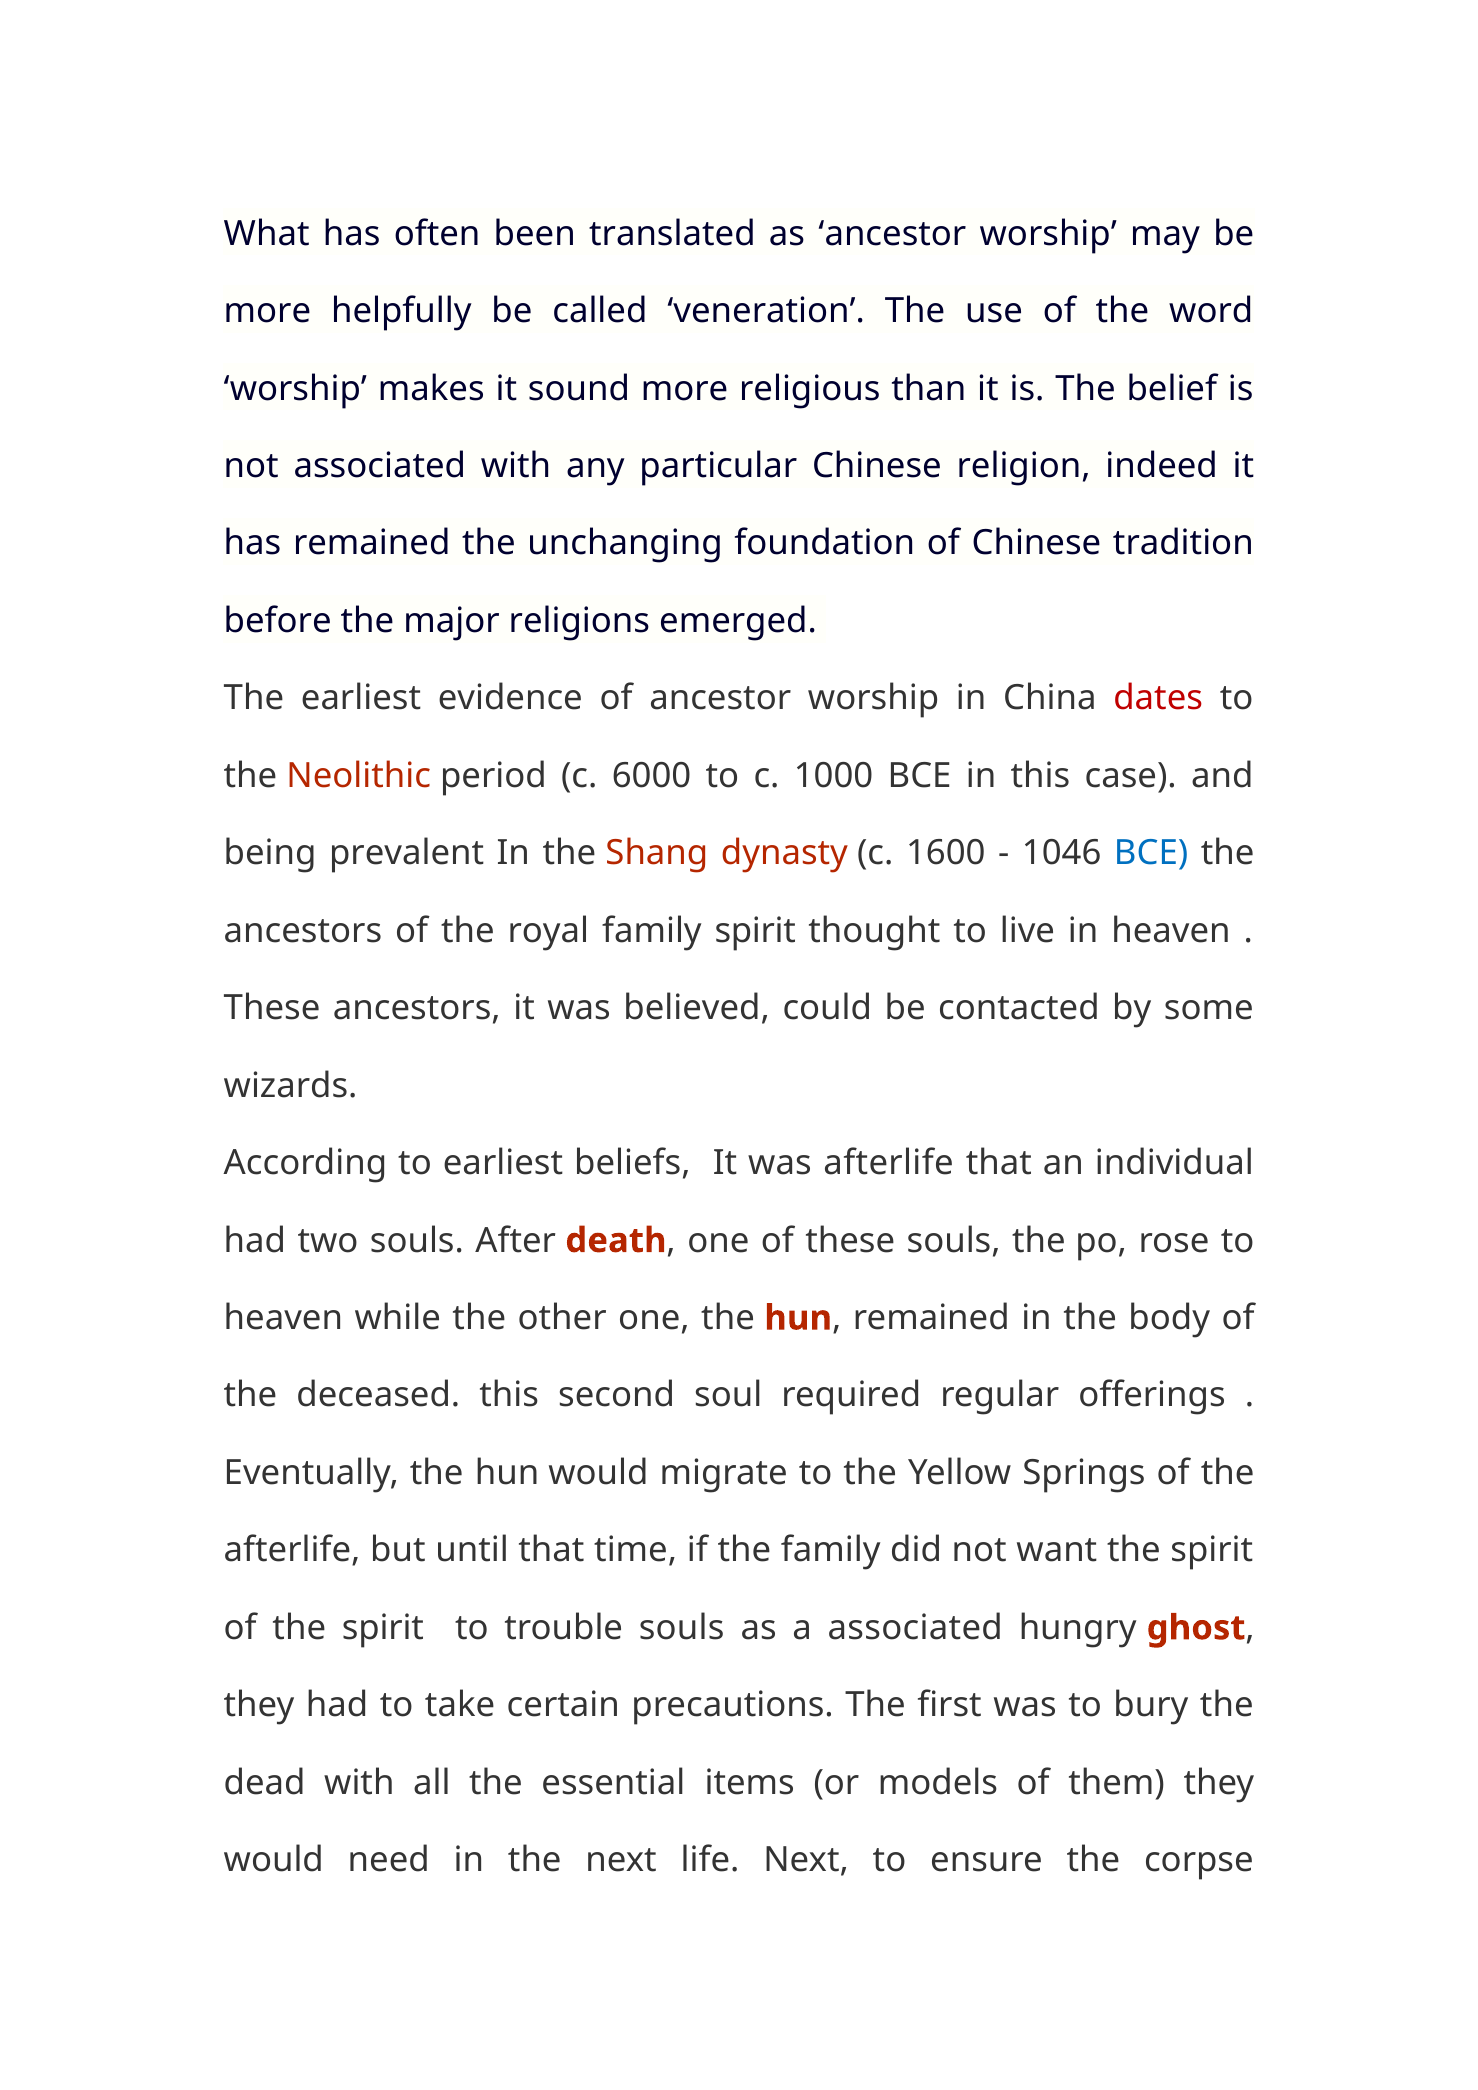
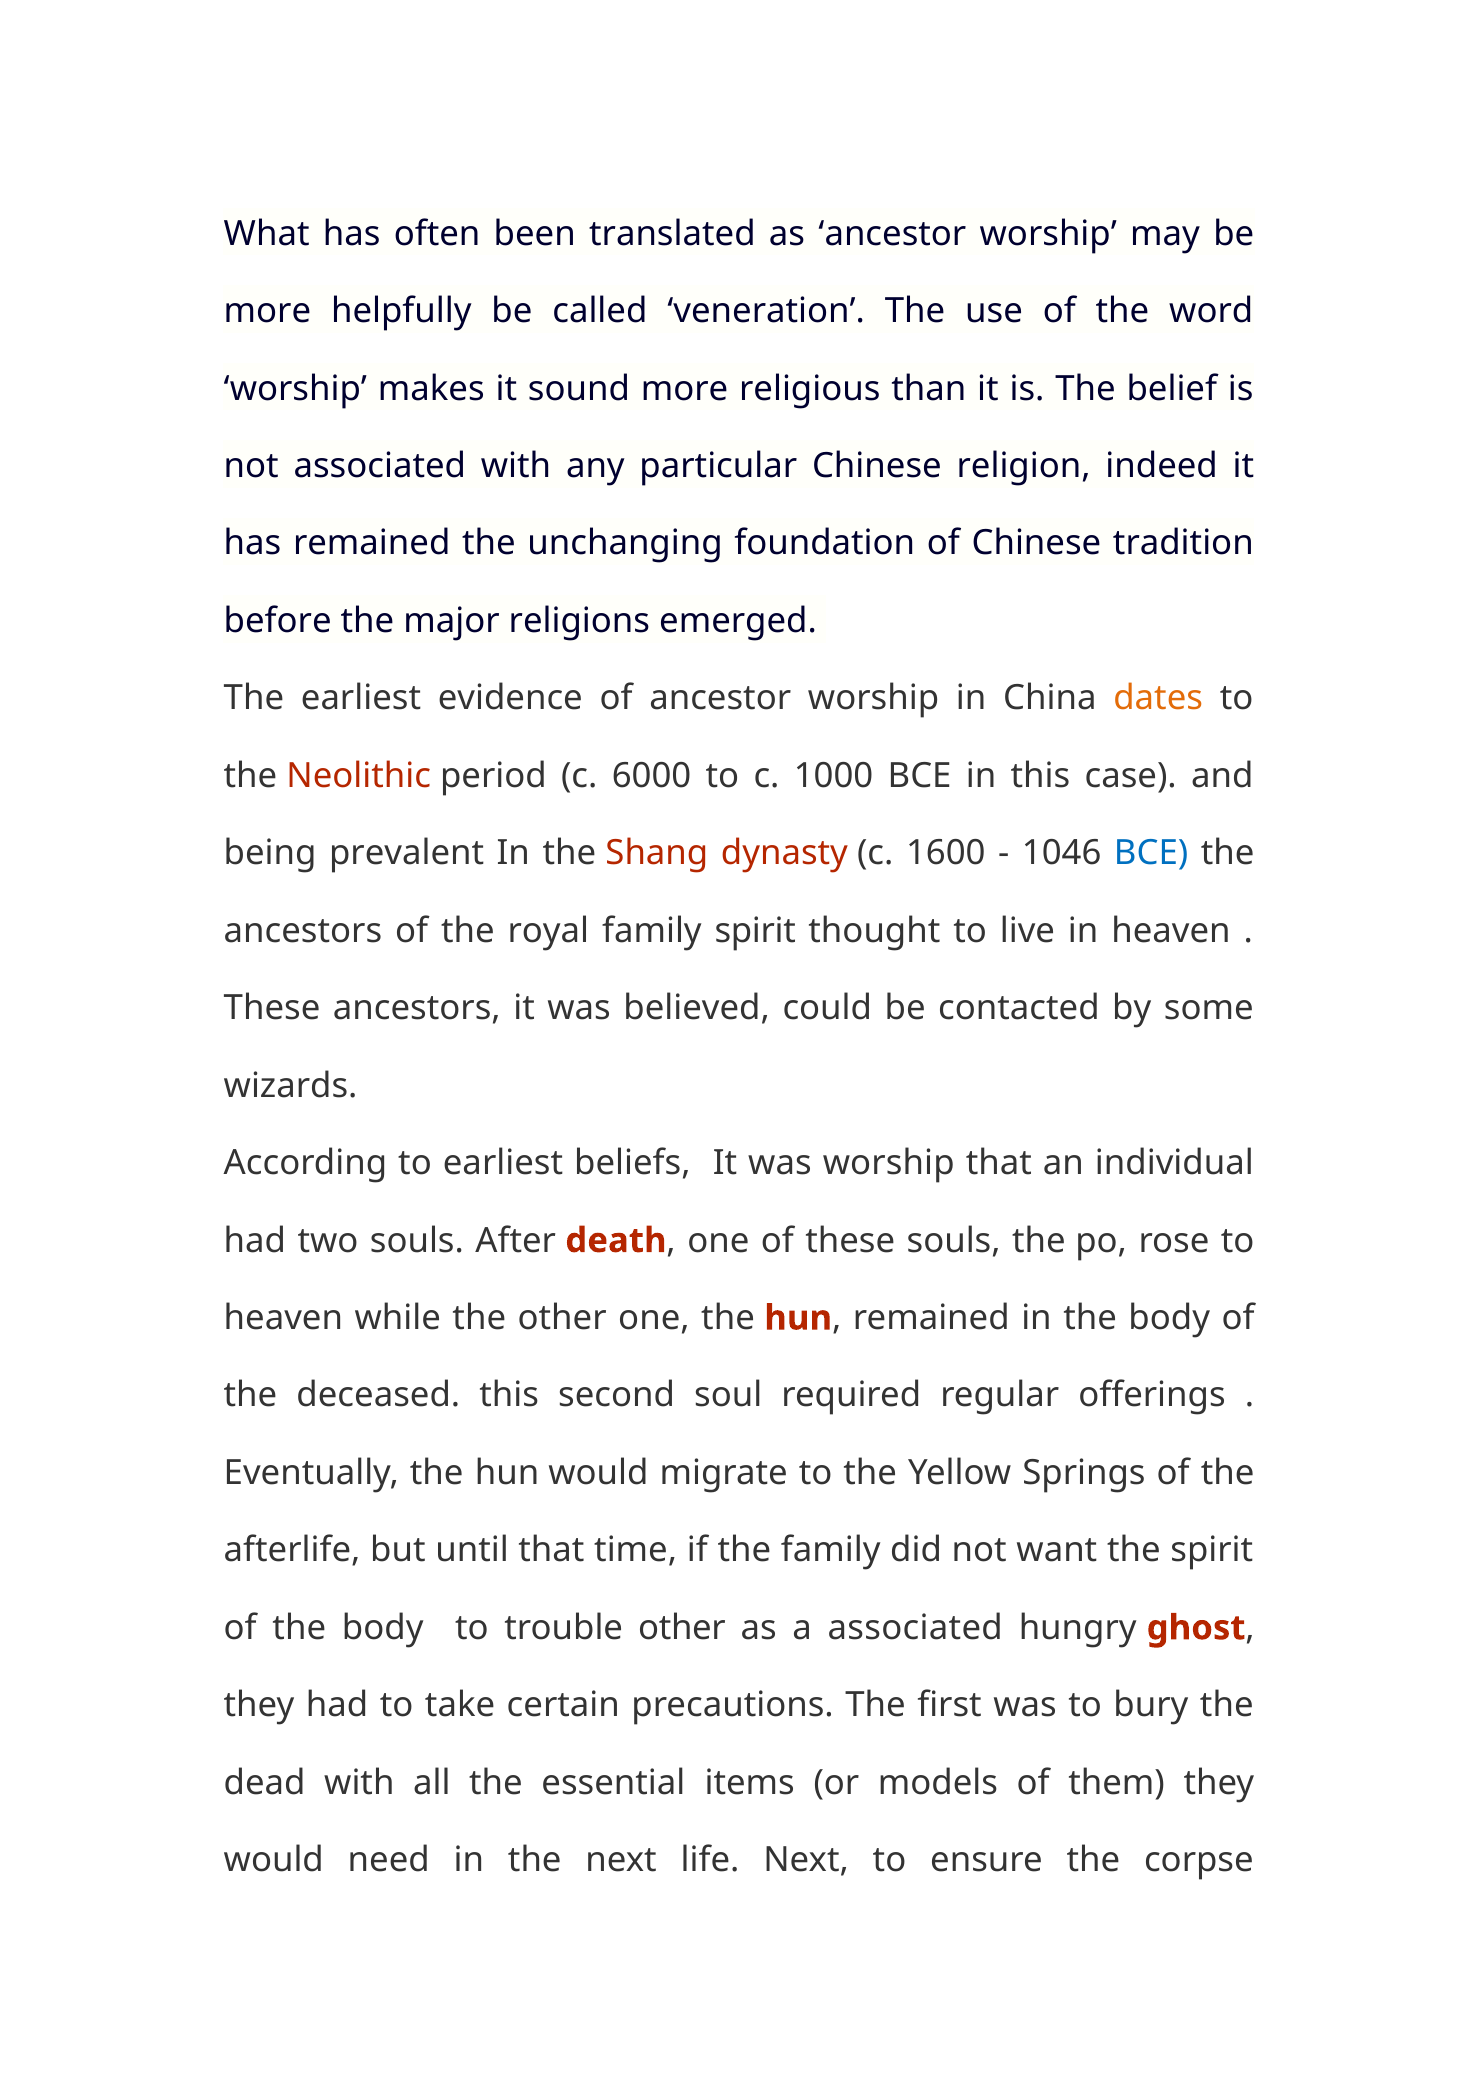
dates colour: red -> orange (1158, 698)
was afterlife: afterlife -> worship (889, 1163)
of the spirit: spirit -> body (383, 1628)
trouble souls: souls -> other (682, 1628)
